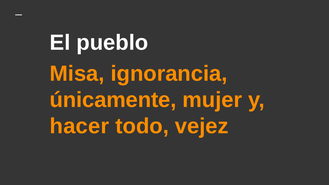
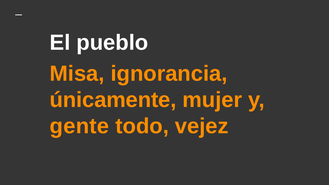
hacer: hacer -> gente (79, 126)
